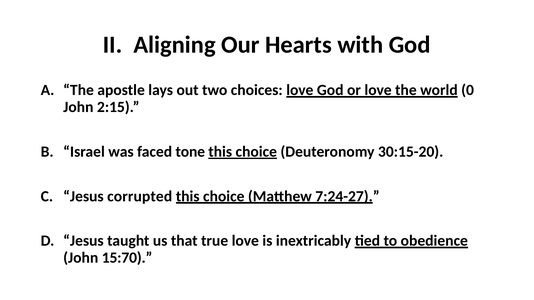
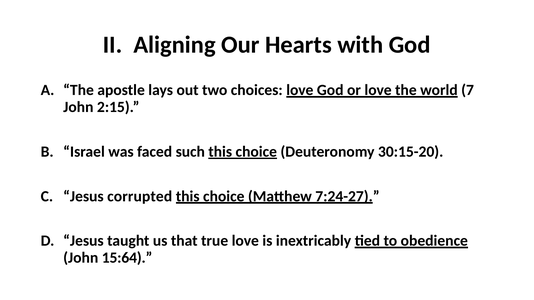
0: 0 -> 7 (468, 90)
tone: tone -> such (190, 152)
15:70: 15:70 -> 15:64 (127, 258)
